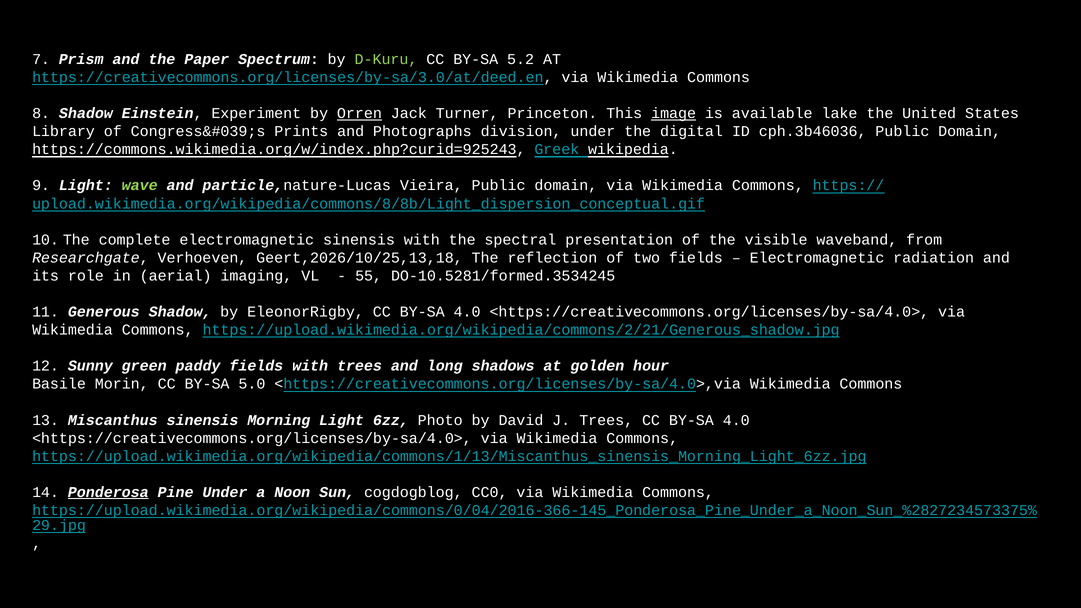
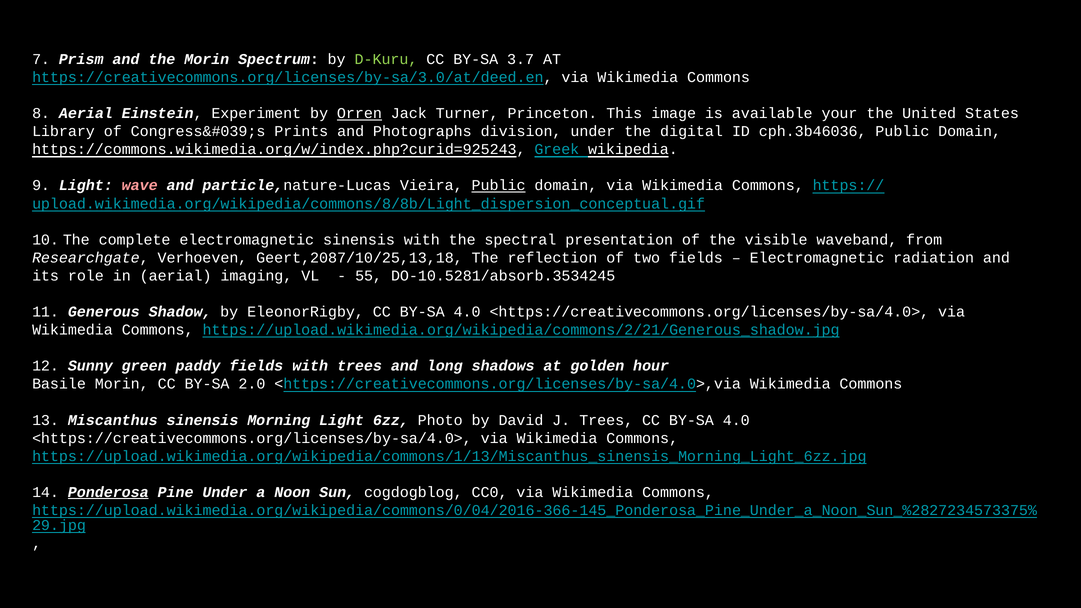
the Paper: Paper -> Morin (207, 59)
5.2: 5.2 -> 3.7 (521, 59)
8 Shadow: Shadow -> Aerial (86, 113)
image underline: present -> none (674, 113)
lake: lake -> your (840, 113)
wave colour: light green -> pink (140, 186)
Public underline: none -> present (499, 186)
Geert,2026/10/25,13,18: Geert,2026/10/25,13,18 -> Geert,2087/10/25,13,18 (359, 258)
DO-10.5281/formed.3534245: DO-10.5281/formed.3534245 -> DO-10.5281/absorb.3534245 (503, 276)
5.0: 5.0 -> 2.0 (252, 384)
